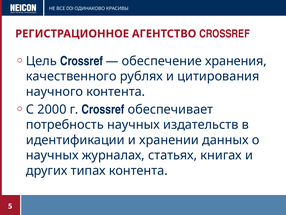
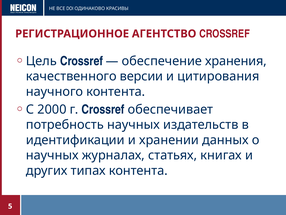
рублях: рублях -> версии (141, 76)
